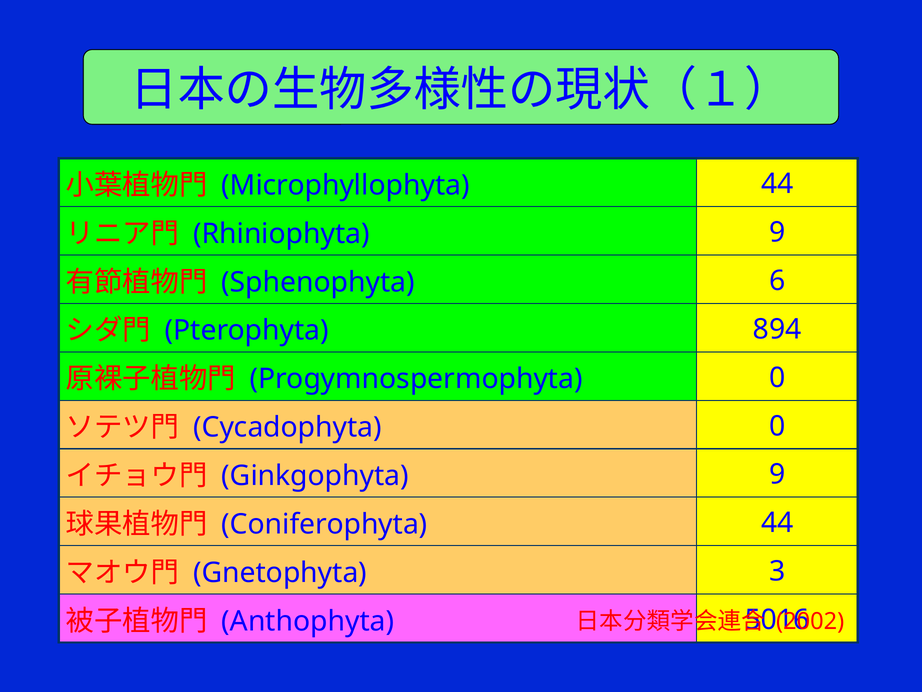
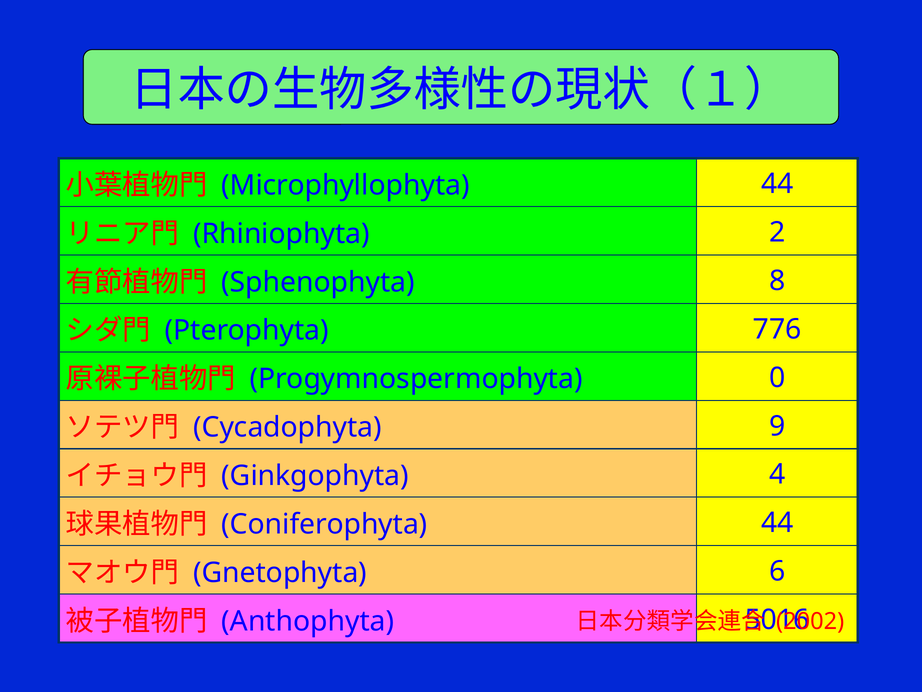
Rhiniophyta 9: 9 -> 2 (777, 232)
6: 6 -> 8 (777, 281)
894: 894 -> 776 (777, 329)
Cycadophyta 0: 0 -> 9 (777, 426)
Ginkgophyta 9: 9 -> 4 (777, 474)
3: 3 -> 6 (777, 571)
